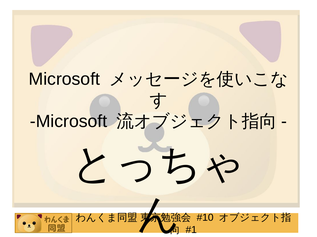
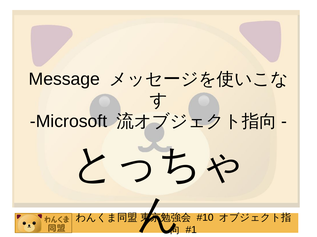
Microsoft: Microsoft -> Message (64, 79)
